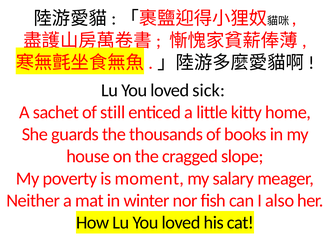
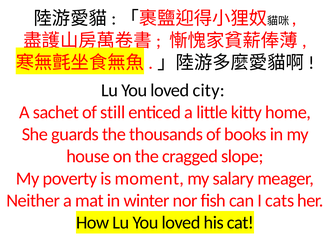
sick: sick -> city (209, 90)
also: also -> cats (280, 200)
